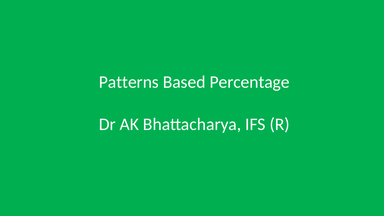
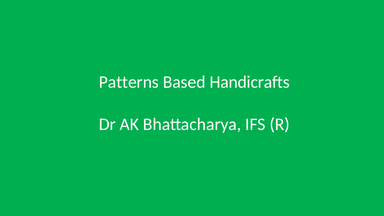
Percentage: Percentage -> Handicrafts (250, 82)
